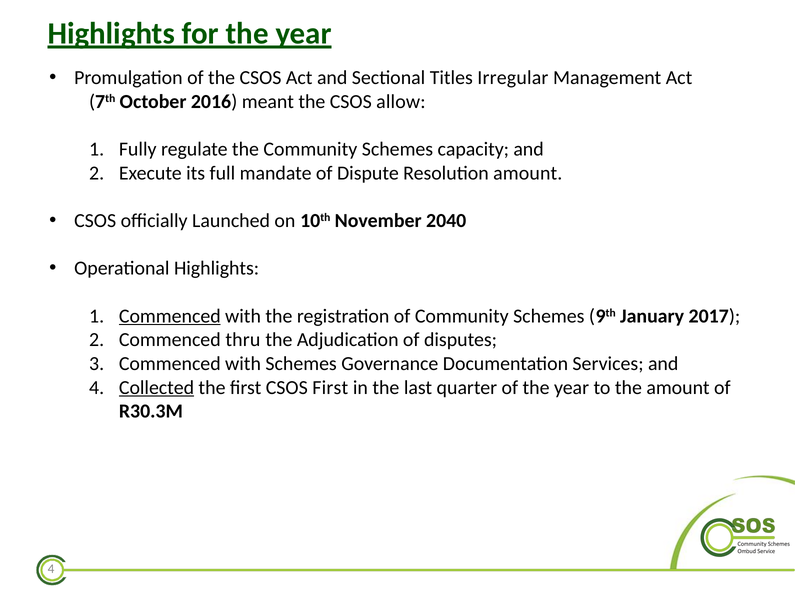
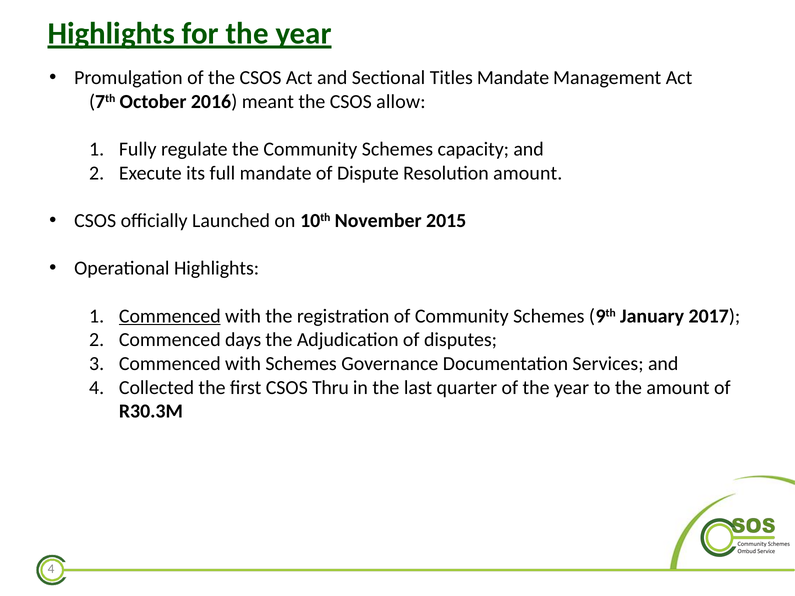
Titles Irregular: Irregular -> Mandate (513, 78)
2040: 2040 -> 2015 (446, 221)
thru: thru -> days (243, 340)
Collected underline: present -> none (157, 388)
CSOS First: First -> Thru (330, 388)
